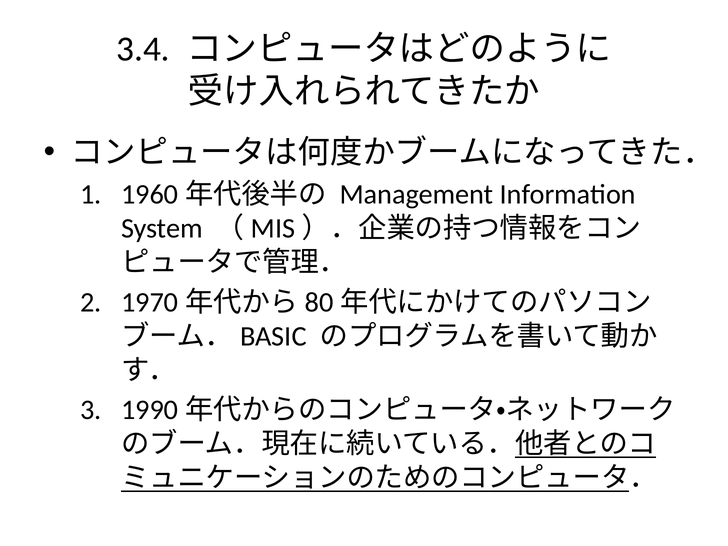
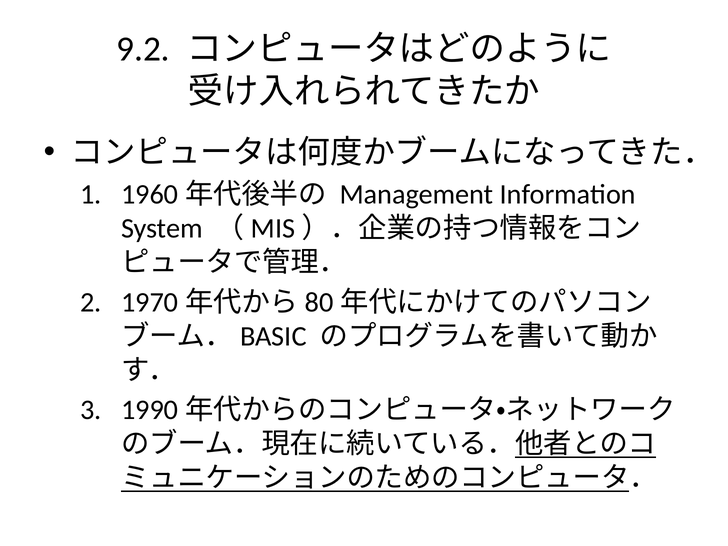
3.4: 3.4 -> 9.2 (143, 49)
